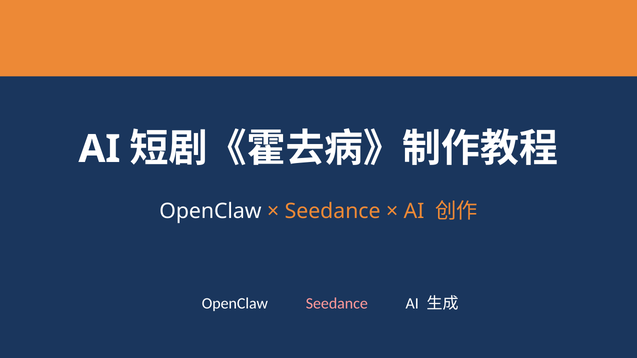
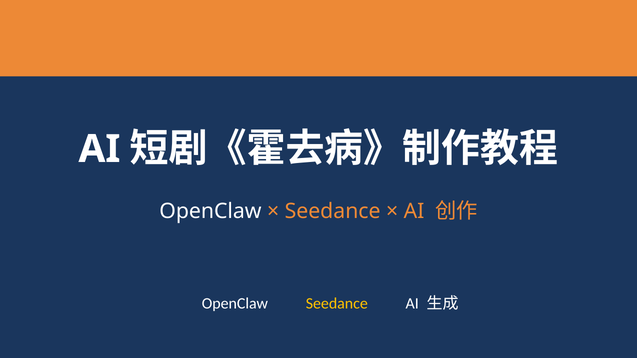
Seedance colour: pink -> yellow (337, 304)
